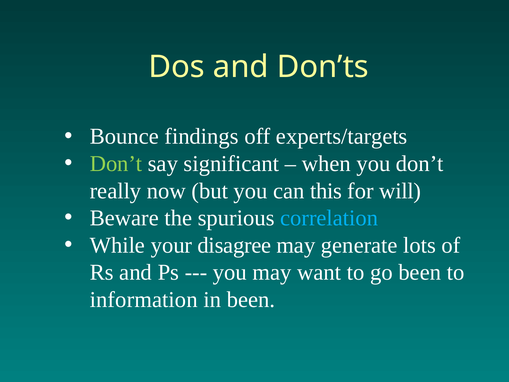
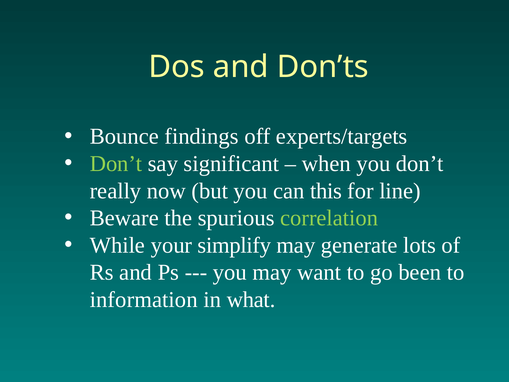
will: will -> line (400, 191)
correlation colour: light blue -> light green (329, 218)
disagree: disagree -> simplify (234, 245)
in been: been -> what (251, 299)
